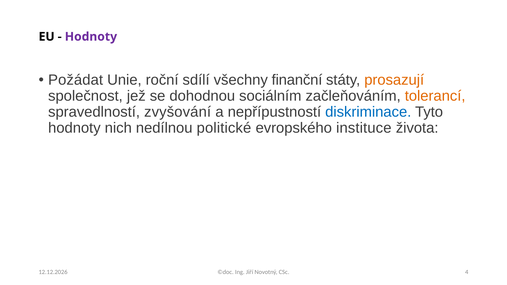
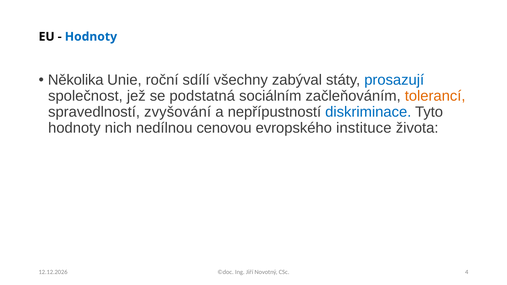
Hodnoty colour: purple -> blue (91, 37)
Požádat: Požádat -> Několika (76, 80)
finanční: finanční -> zabýval (297, 80)
prosazují colour: orange -> blue (394, 80)
dohodnou: dohodnou -> podstatná (202, 96)
politické: politické -> cenovou (224, 128)
